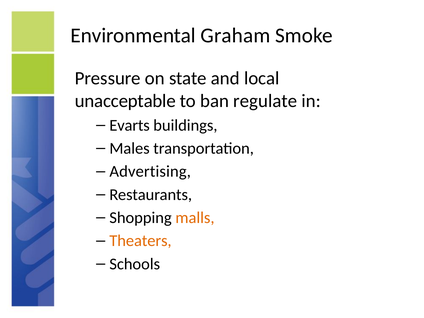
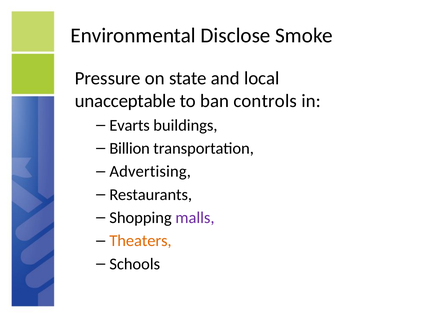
Graham: Graham -> Disclose (236, 35)
regulate: regulate -> controls (265, 101)
Males: Males -> Billion (130, 148)
malls colour: orange -> purple (195, 218)
